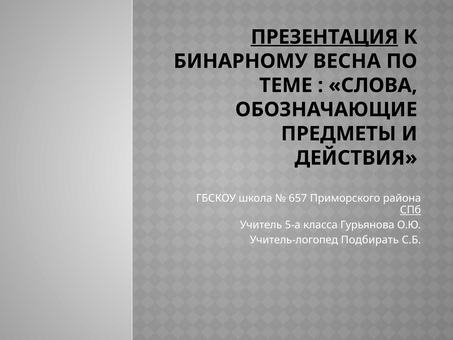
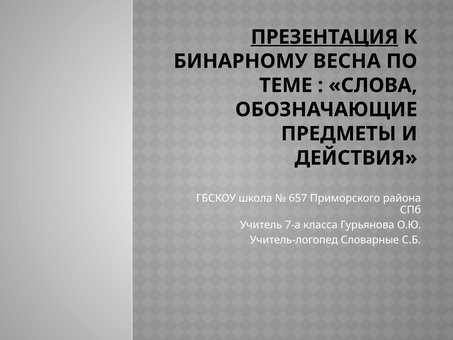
СПб underline: present -> none (410, 210)
5-а: 5-а -> 7-а (293, 225)
Подбирать: Подбирать -> Словарные (370, 240)
